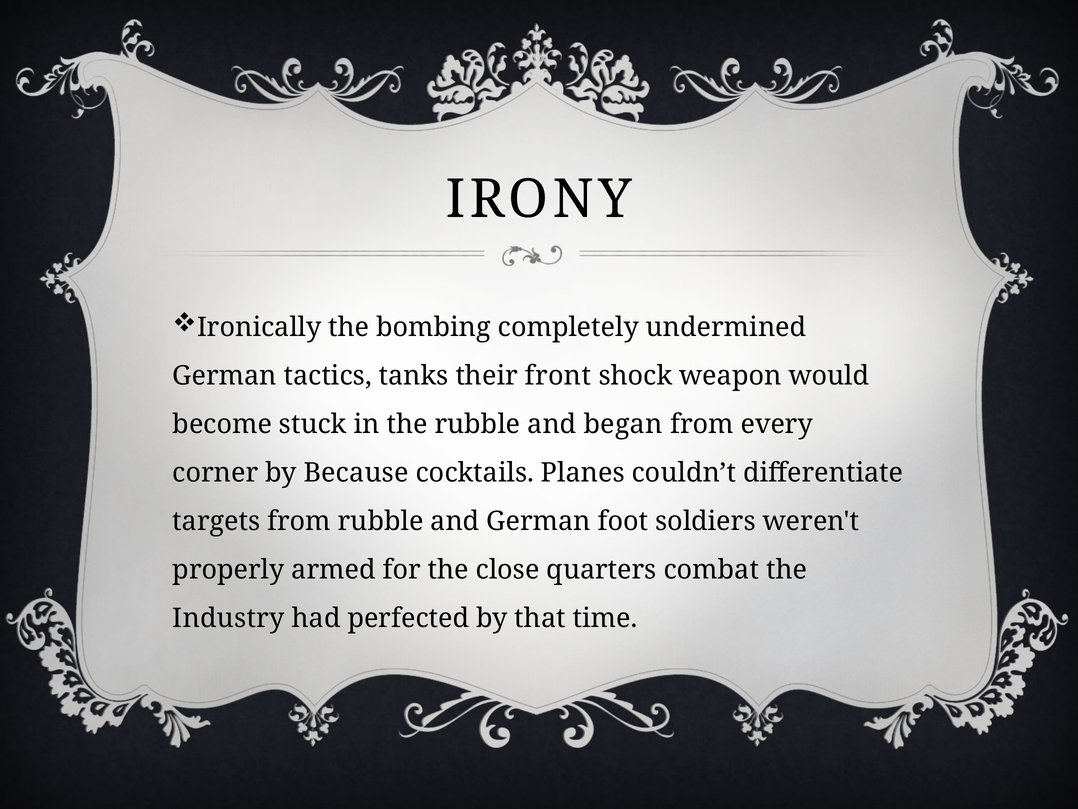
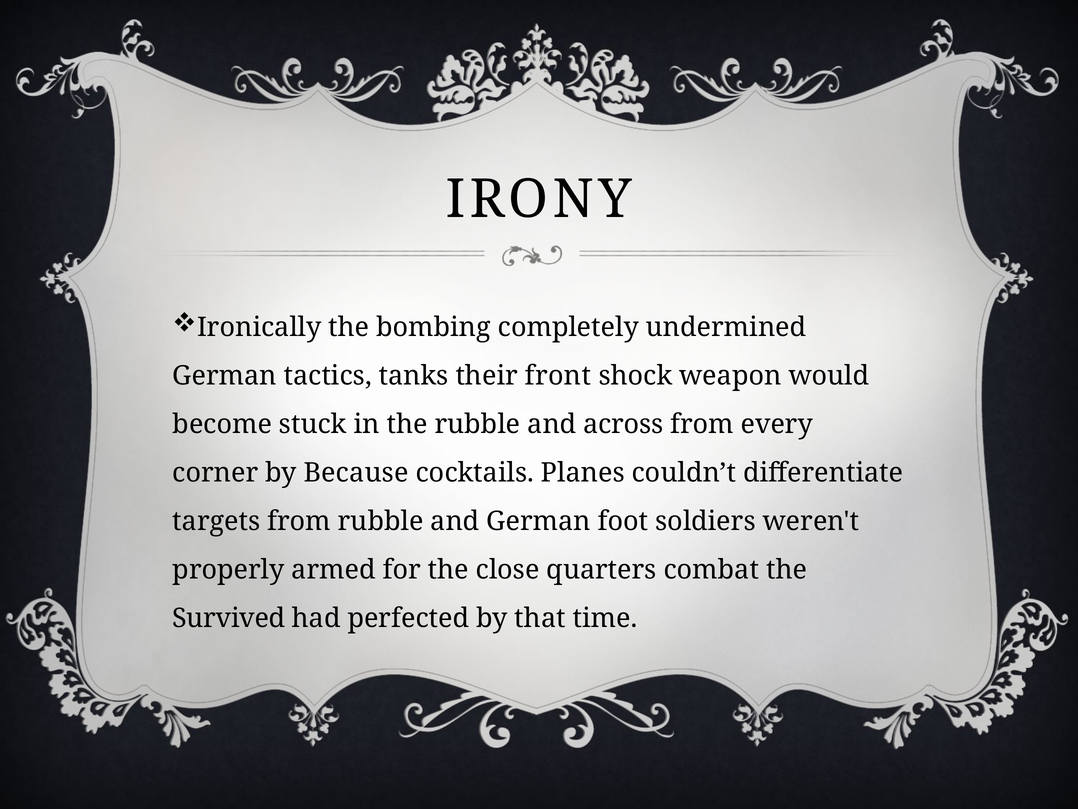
began: began -> across (623, 424)
Industry: Industry -> Survived (229, 618)
